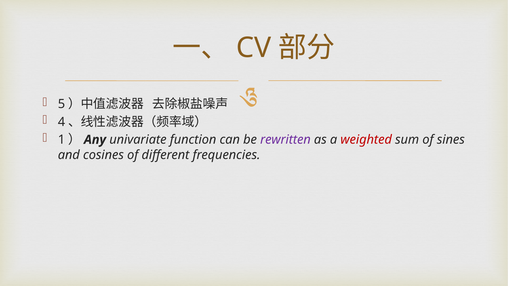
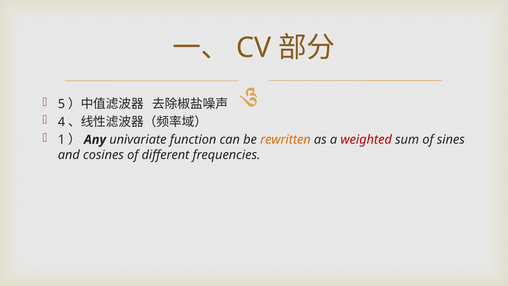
rewritten colour: purple -> orange (285, 140)
